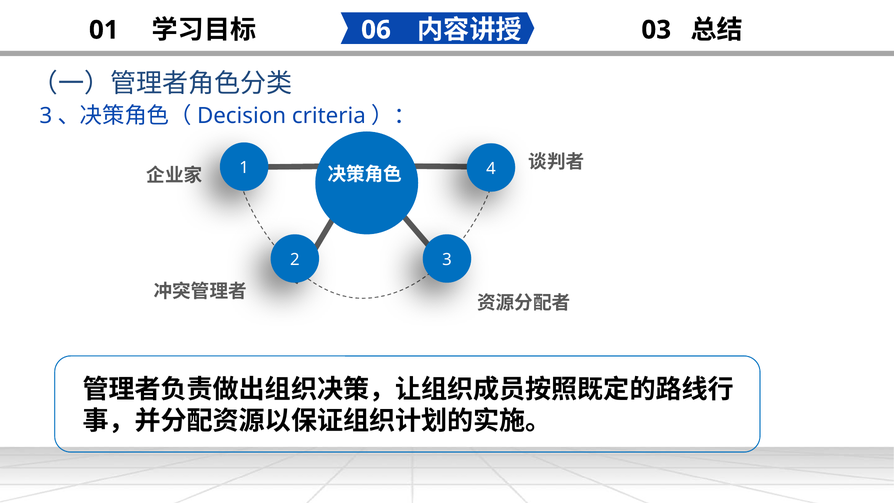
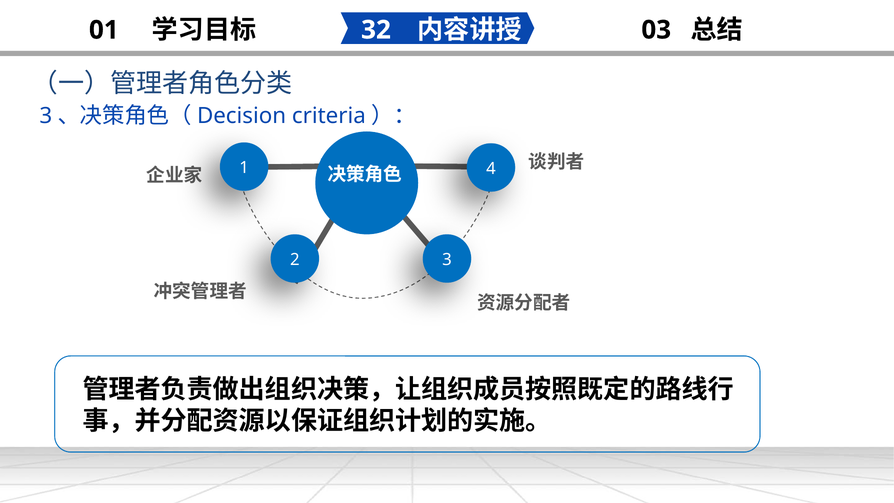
06: 06 -> 32 (376, 30)
